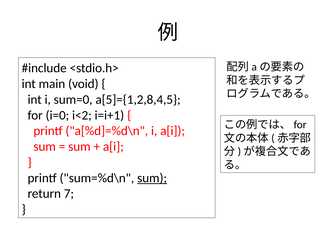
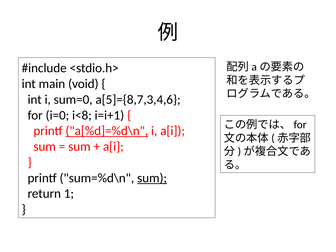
a[5]={1,2,8,4,5: a[5]={1,2,8,4,5 -> a[5]={8,7,3,4,6 (138, 100)
i<2: i<2 -> i<8 (82, 115)
a[%d]=%d\n underline: none -> present (107, 131)
7: 7 -> 1 (69, 194)
